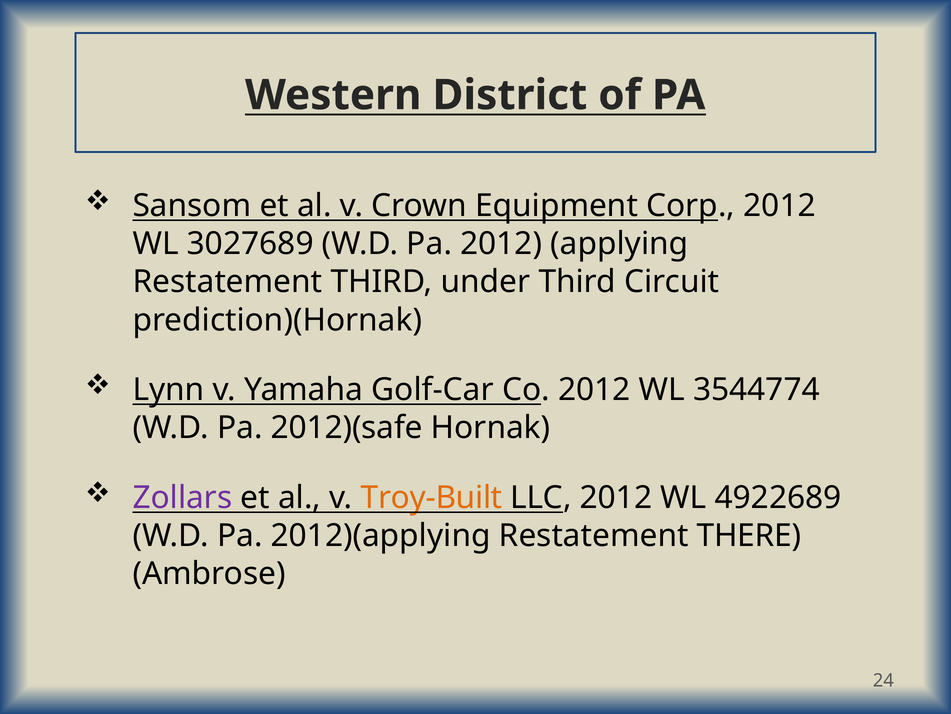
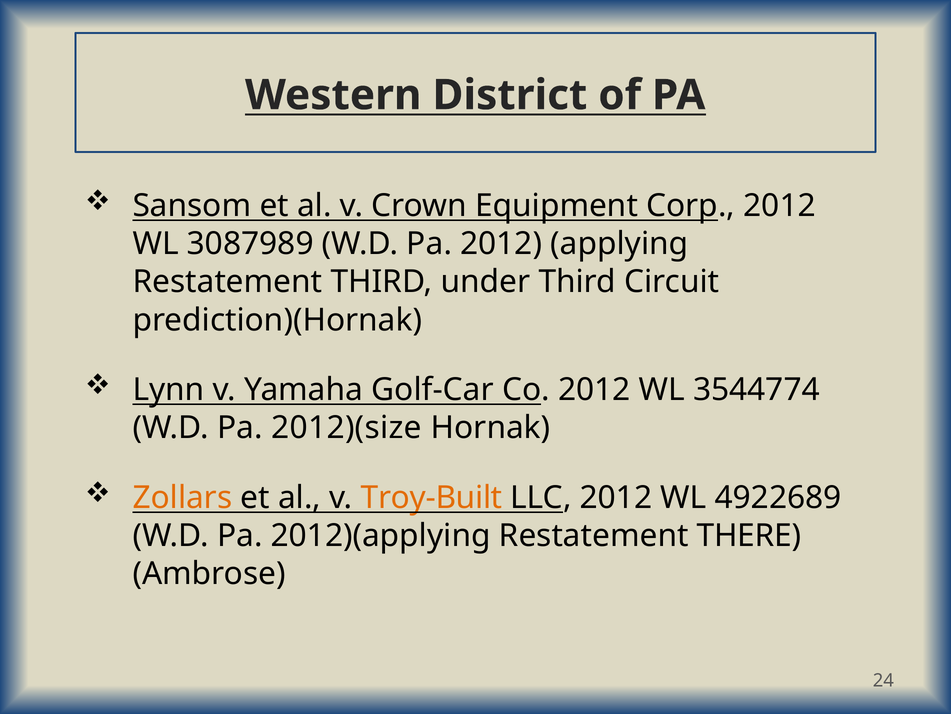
3027689: 3027689 -> 3087989 (250, 244)
2012)(safe: 2012)(safe -> 2012)(size (346, 428)
Zollars colour: purple -> orange (182, 497)
